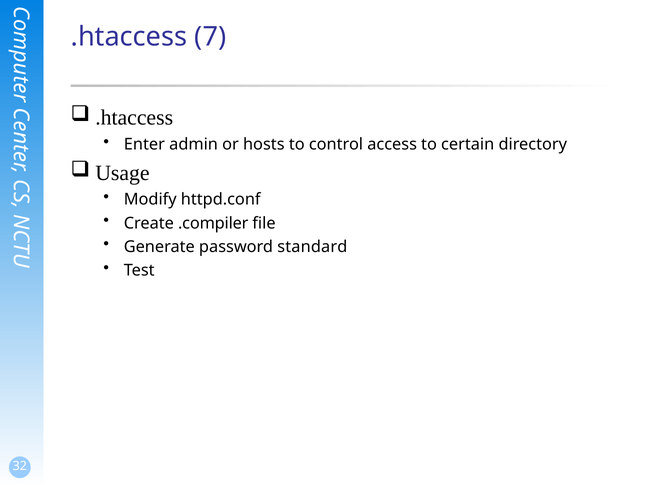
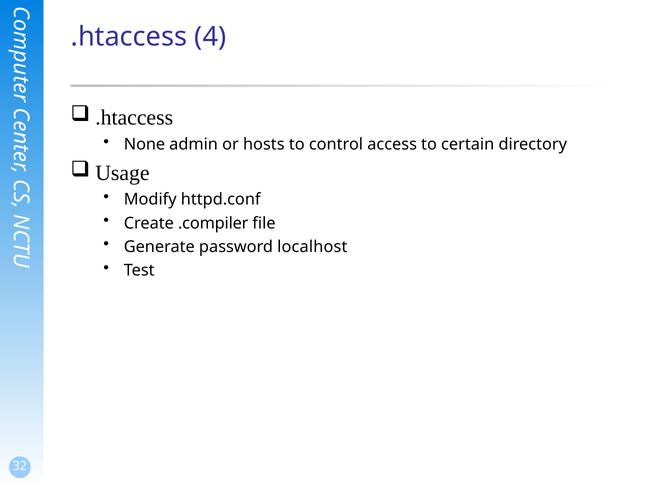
7: 7 -> 4 (210, 37)
Enter: Enter -> None (144, 145)
standard: standard -> localhost (312, 247)
